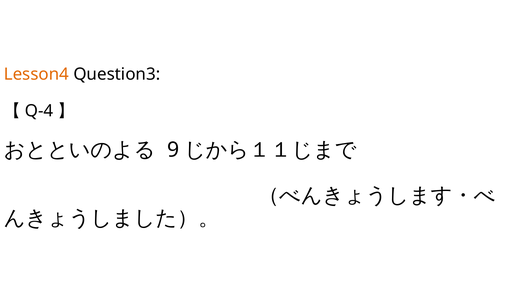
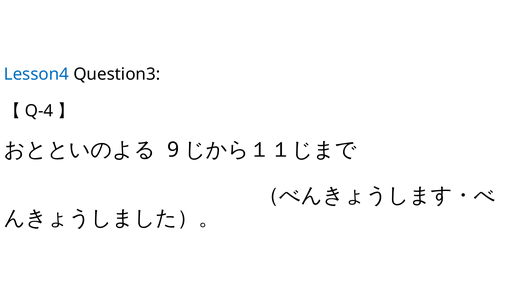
Lesson4 colour: orange -> blue (36, 74)
